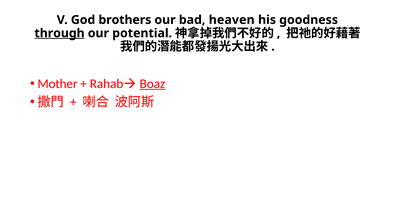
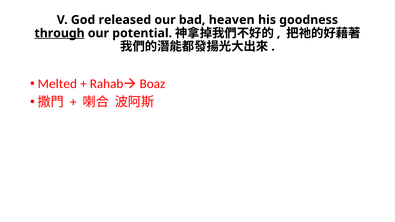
brothers: brothers -> released (125, 20)
Mother: Mother -> Melted (57, 84)
Boaz underline: present -> none (152, 84)
